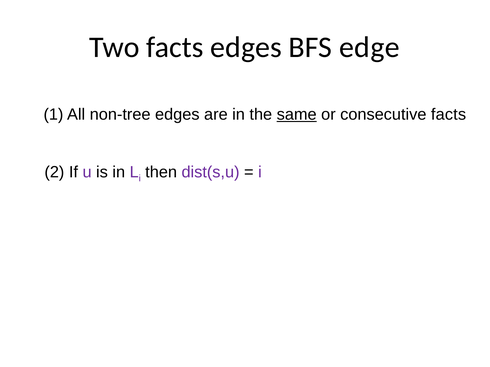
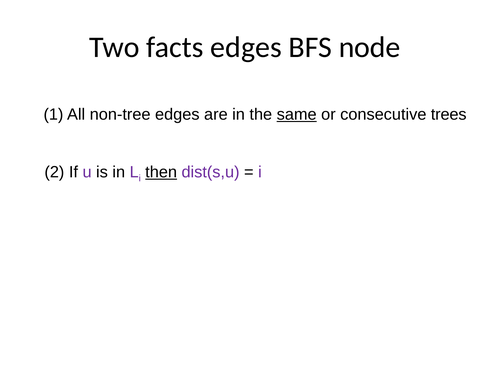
edge: edge -> node (370, 47)
consecutive facts: facts -> trees (449, 114)
then underline: none -> present (161, 172)
